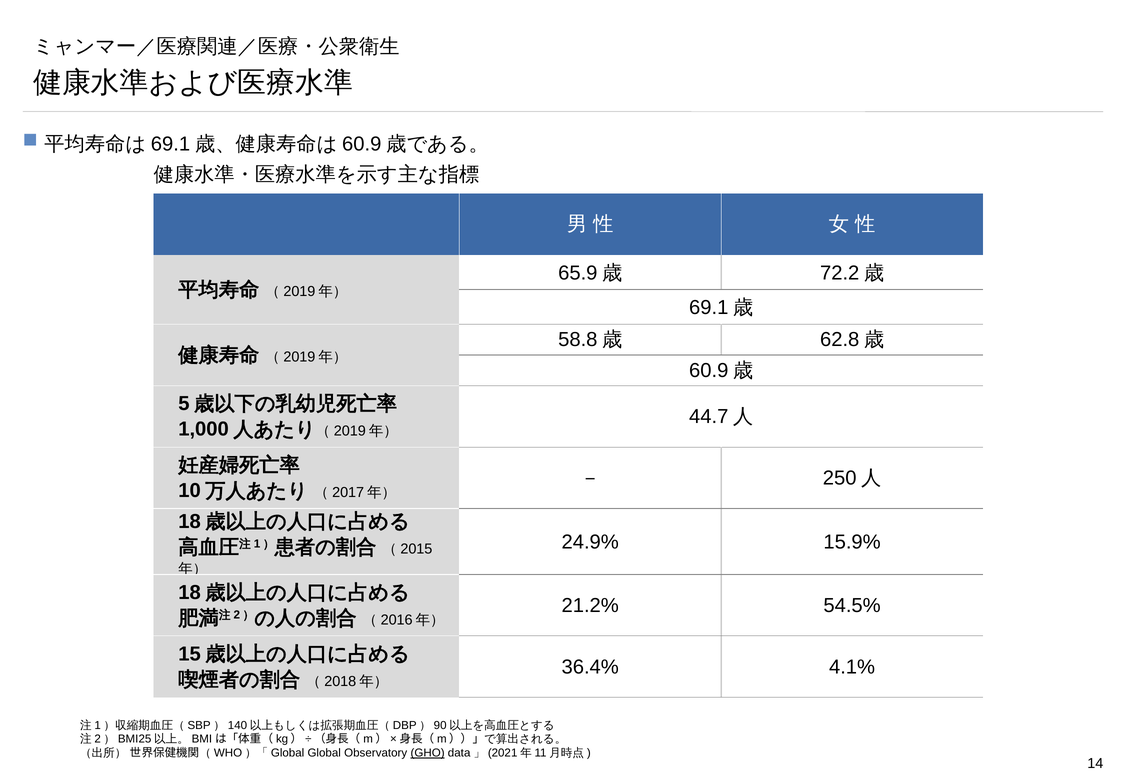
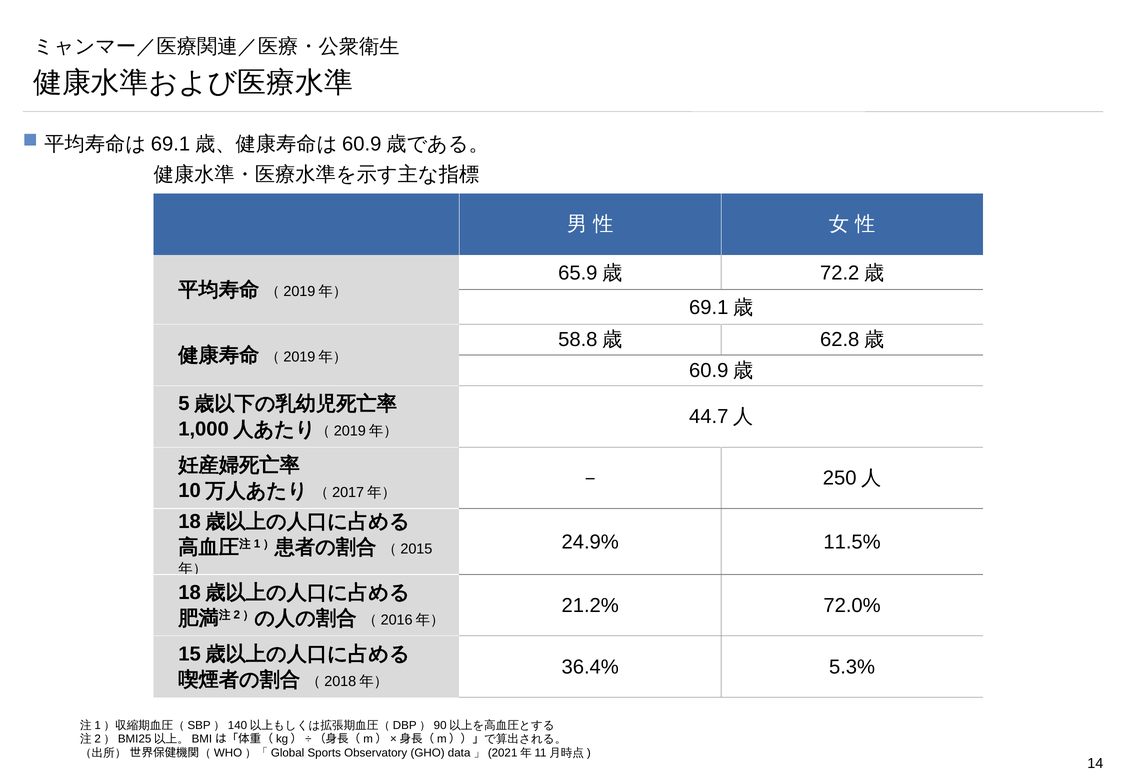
15.9%: 15.9% -> 11.5% (852, 542)
54.5%: 54.5% -> 72.0% (852, 605)
4.1%: 4.1% -> 5.3% (852, 667)
Global: Global -> Sports (324, 753)
GHO underline: present -> none (428, 753)
